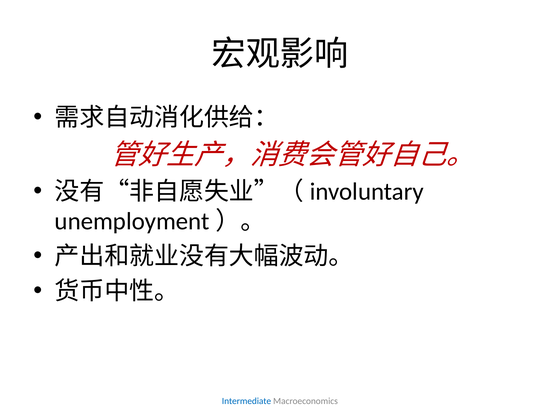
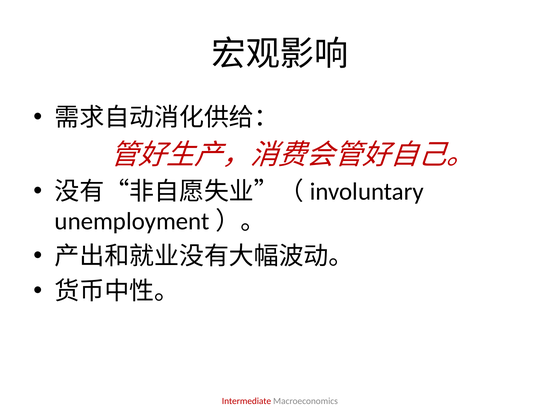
Intermediate colour: blue -> red (246, 401)
